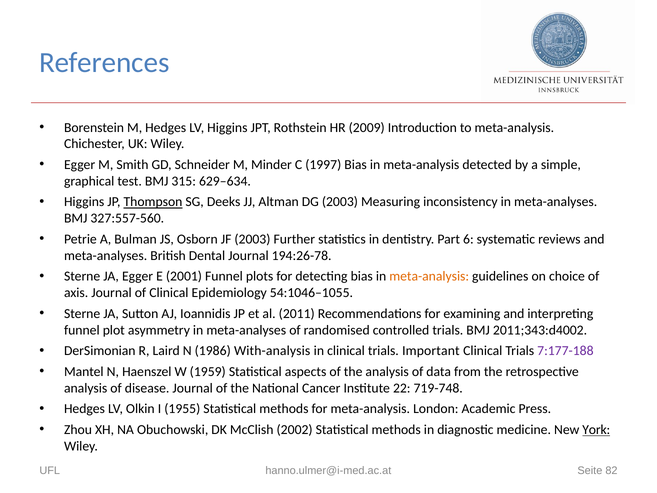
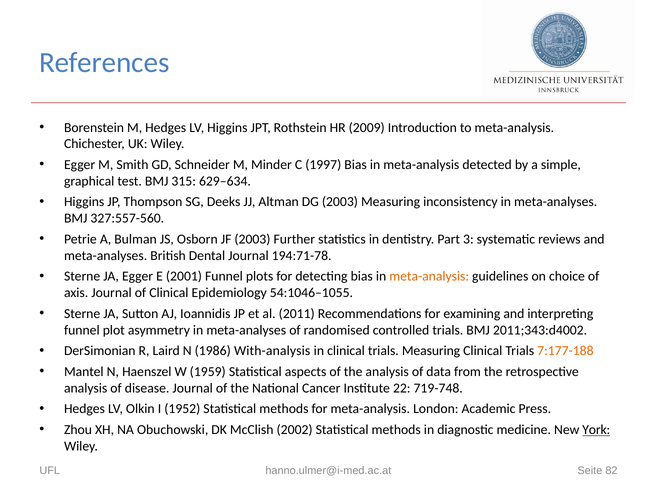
Thompson underline: present -> none (153, 202)
6: 6 -> 3 (468, 239)
194:26-78: 194:26-78 -> 194:71-78 (302, 256)
trials Important: Important -> Measuring (431, 351)
7:177-188 colour: purple -> orange (565, 351)
1955: 1955 -> 1952 (182, 409)
